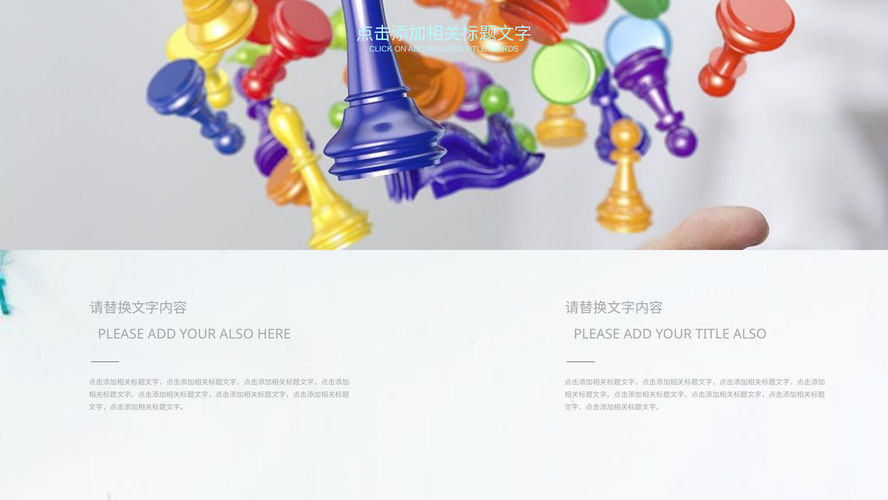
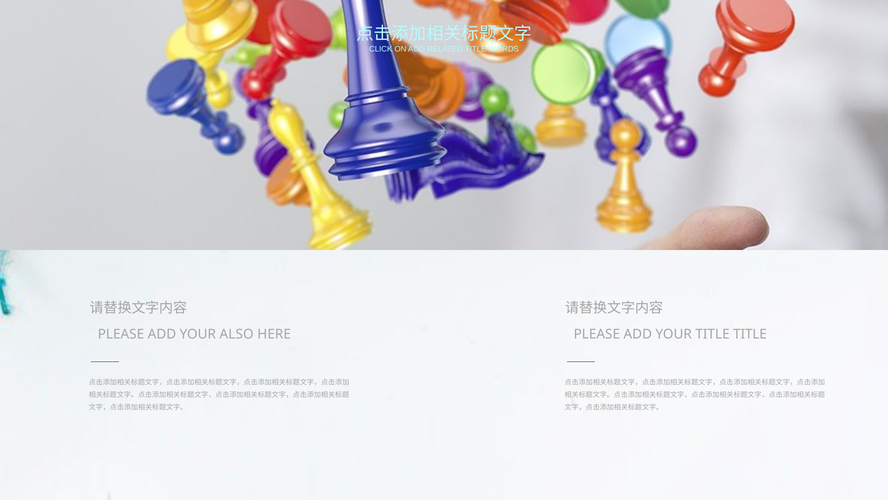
TITLE ALSO: ALSO -> TITLE (750, 334)
